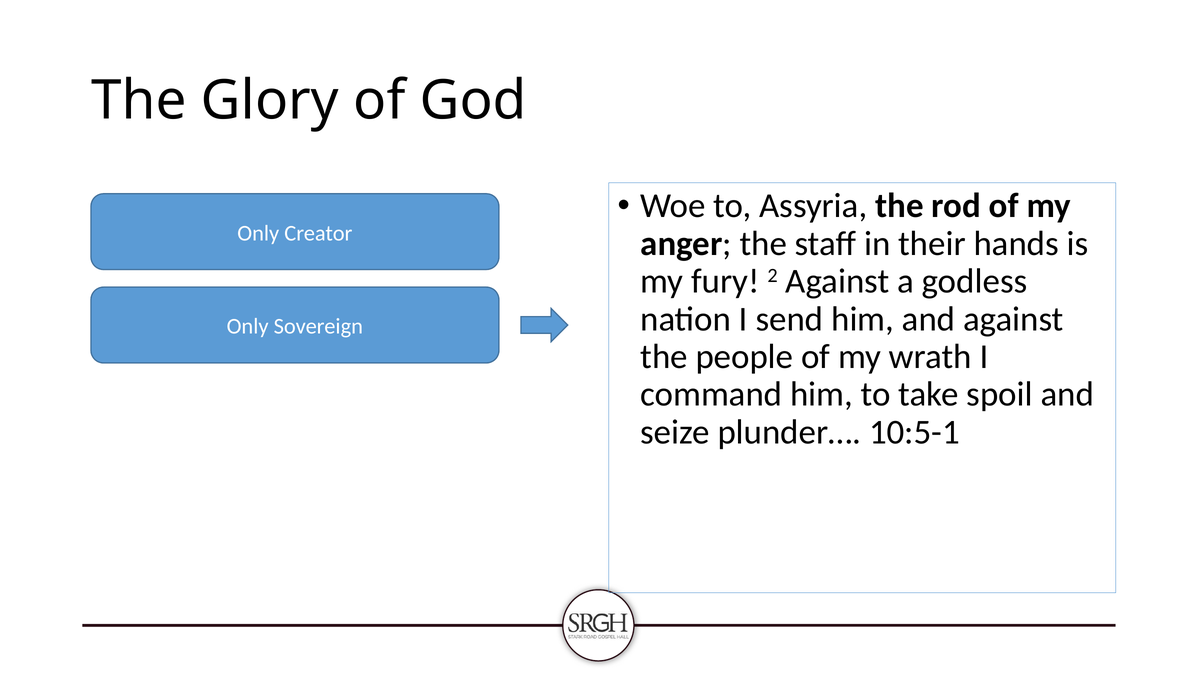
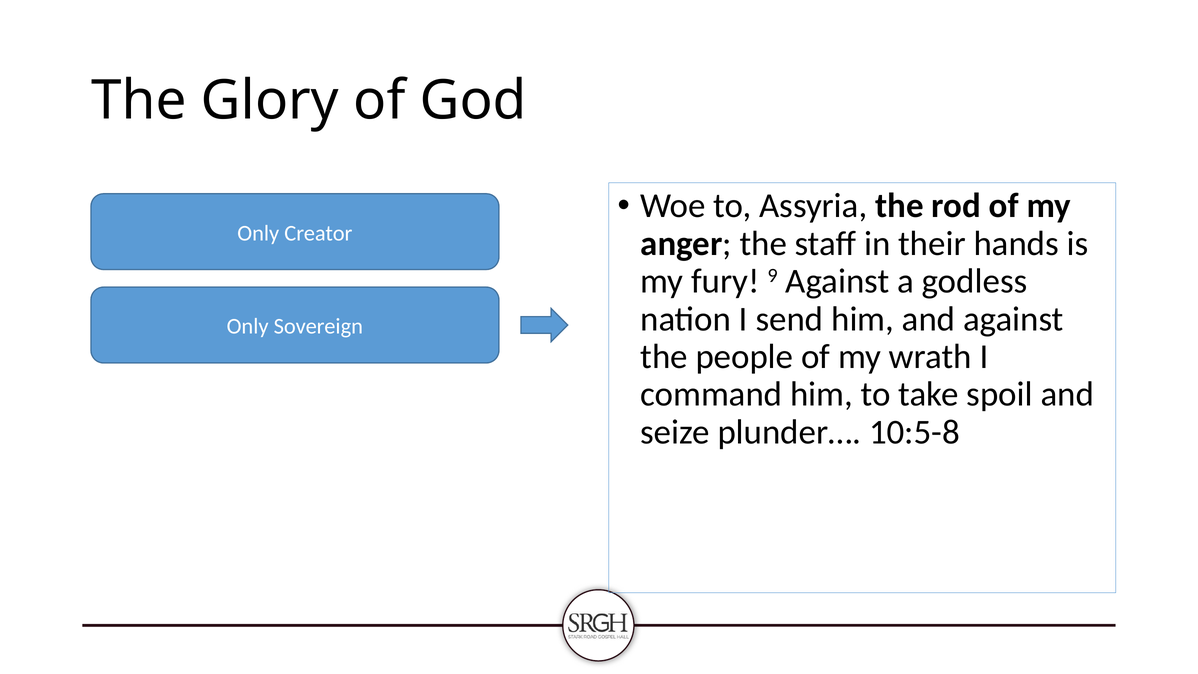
2: 2 -> 9 (773, 276)
10:5-1: 10:5-1 -> 10:5-8 (914, 432)
